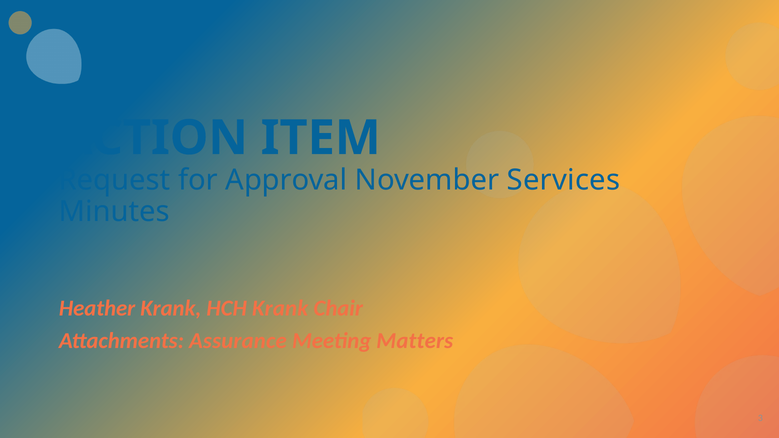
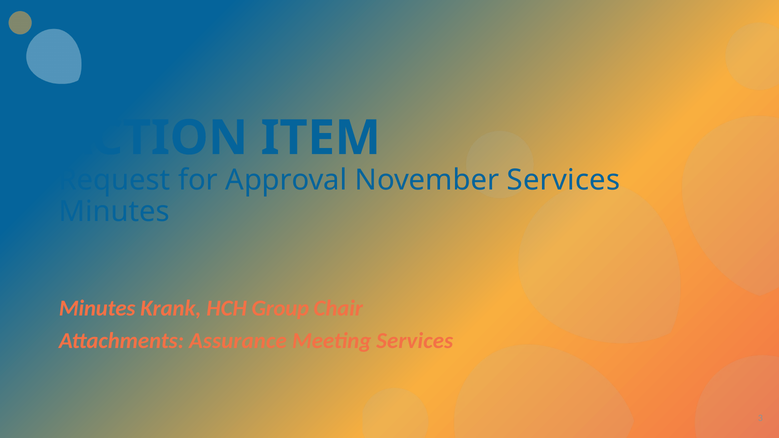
Heather: Heather -> Minutes (97, 308)
HCH Krank: Krank -> Group (280, 308)
Meeting Matters: Matters -> Services (415, 341)
